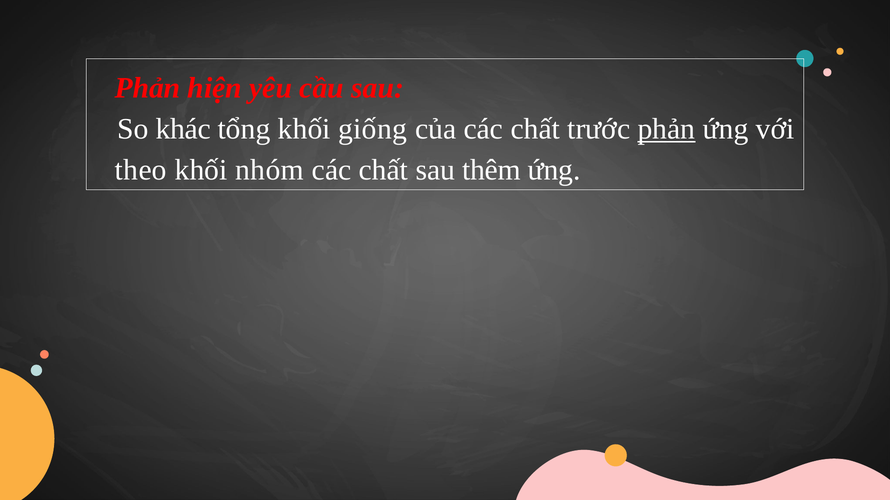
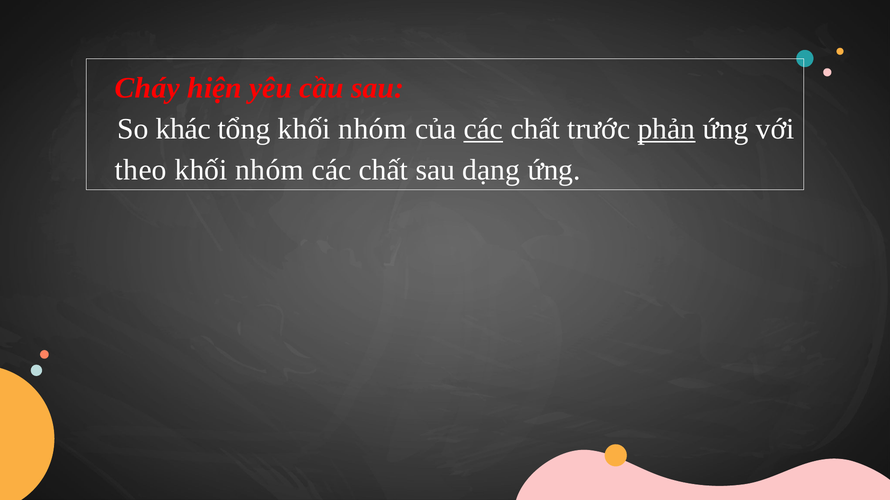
Phản: Phản -> Cháy (147, 88)
tổng khối giống: giống -> nhóm (373, 129)
các underline: none -> present (483, 129)
thêm: thêm -> dạng (491, 170)
